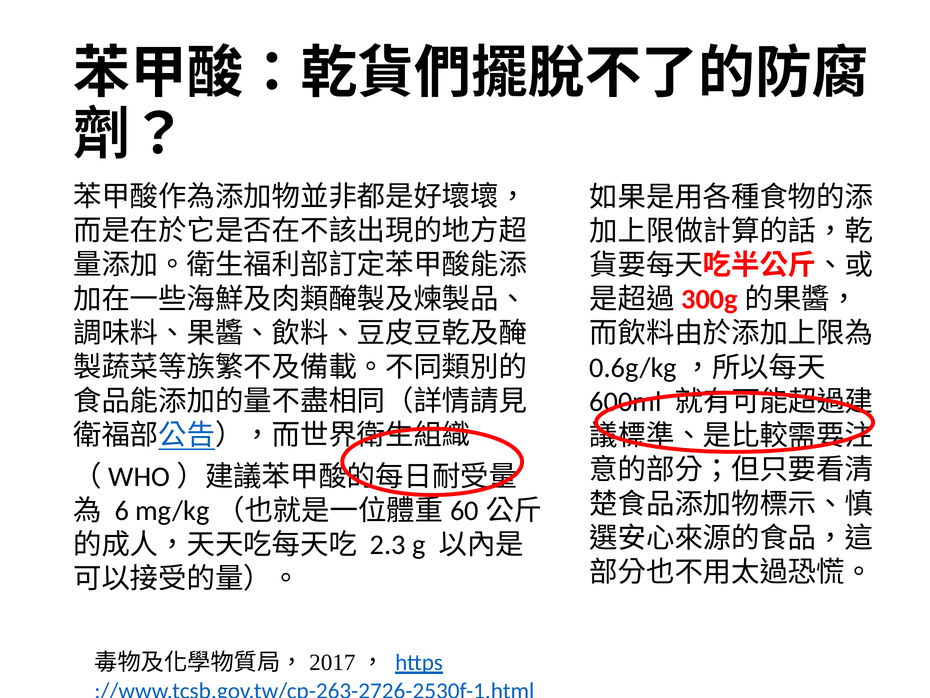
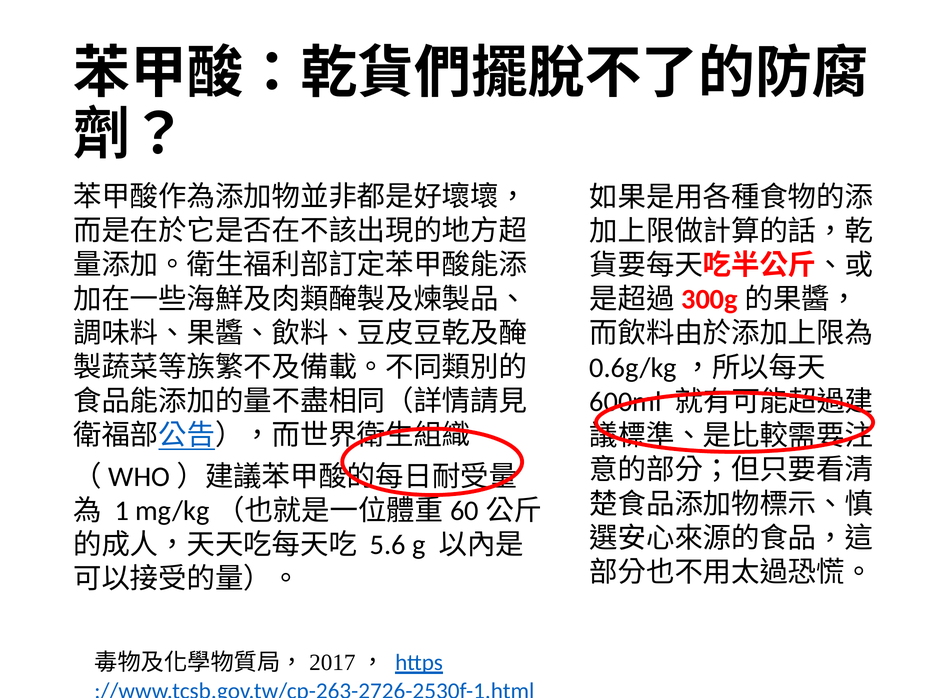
6: 6 -> 1 (122, 510)
2.3: 2.3 -> 5.6 (388, 545)
